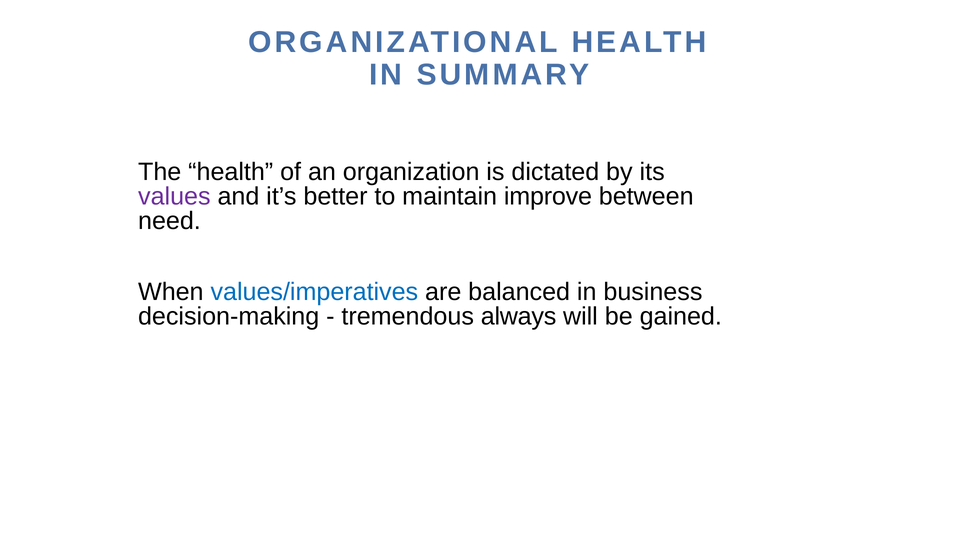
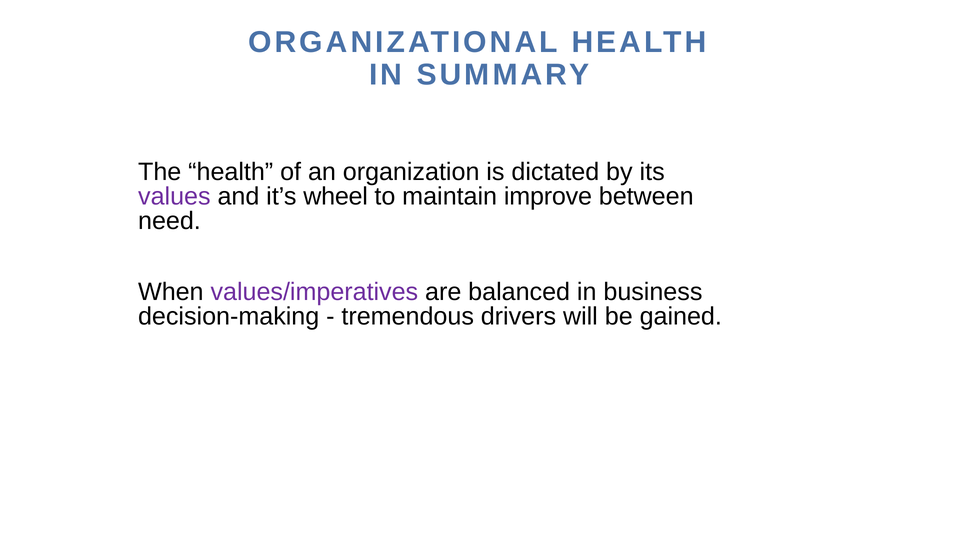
better: better -> wheel (336, 197)
values/imperatives colour: blue -> purple (314, 292)
always: always -> drivers (518, 316)
